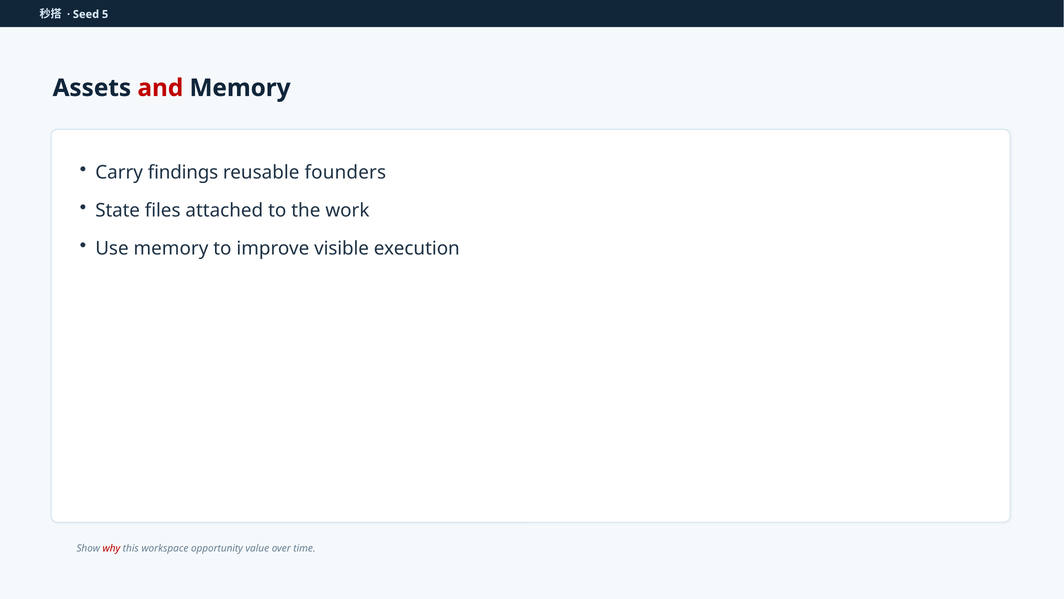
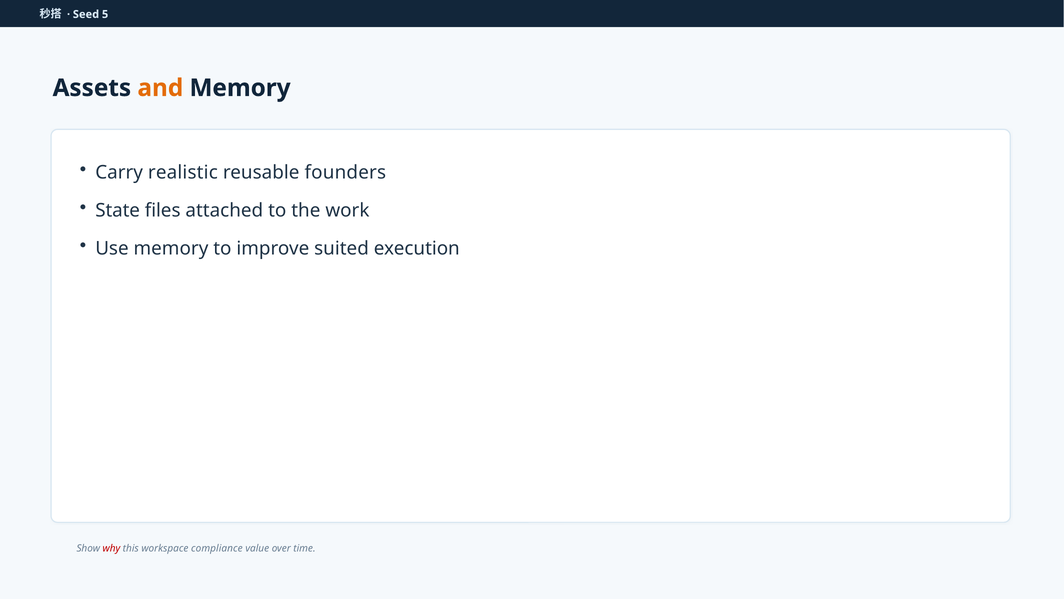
and colour: red -> orange (160, 88)
findings: findings -> realistic (183, 172)
visible: visible -> suited (342, 248)
opportunity: opportunity -> compliance (217, 548)
